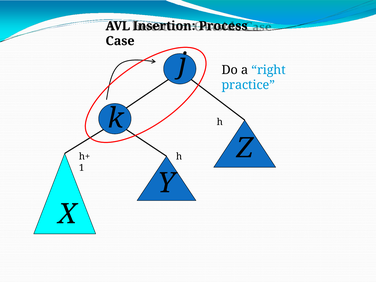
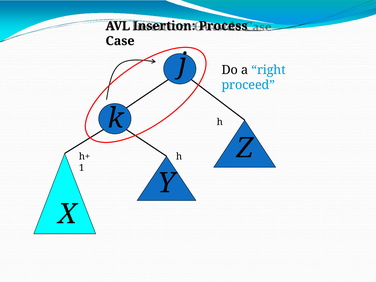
practice: practice -> proceed (248, 85)
